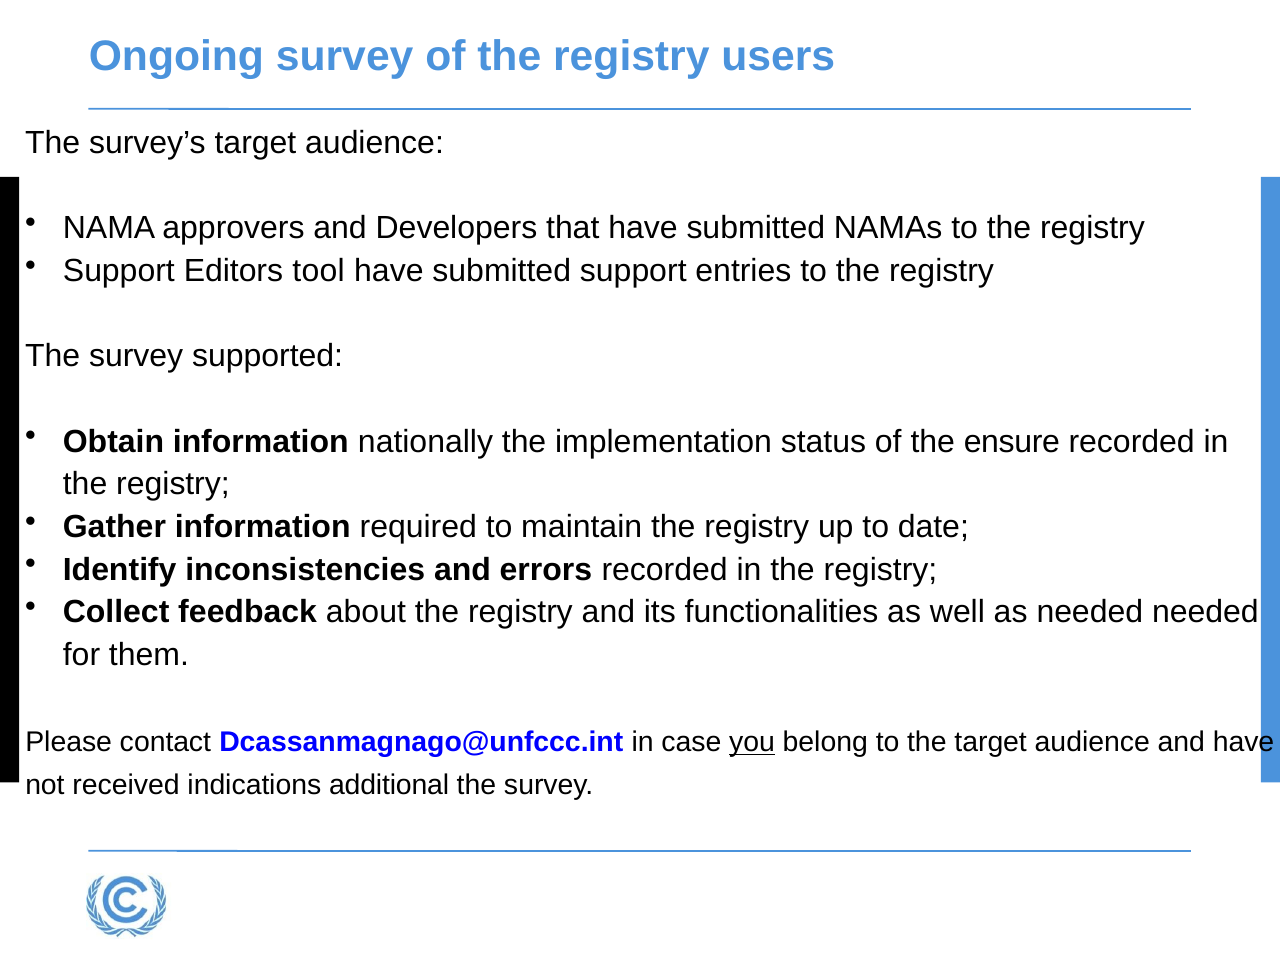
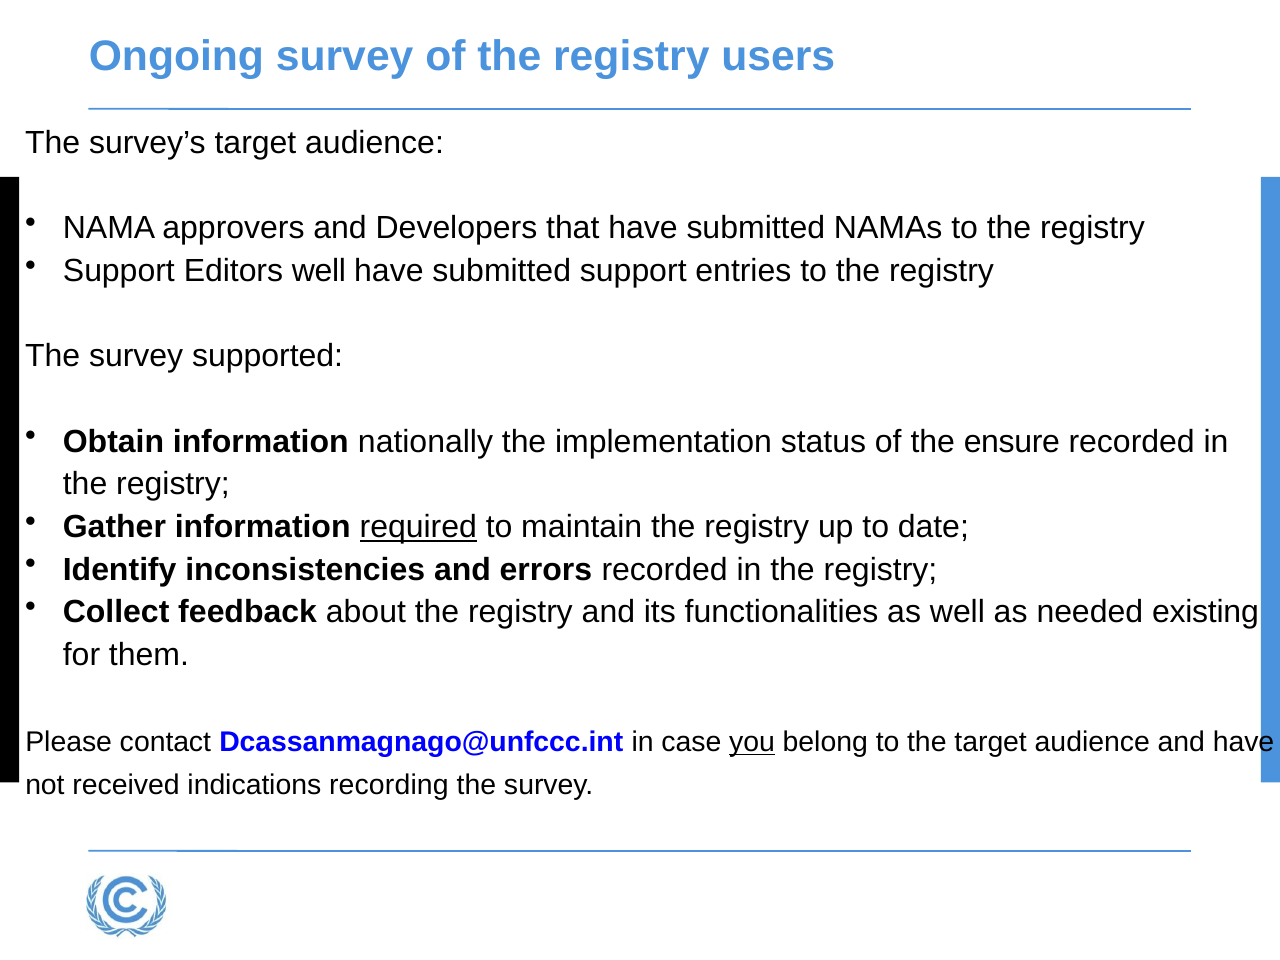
Editors tool: tool -> well (319, 271)
required underline: none -> present (418, 527)
needed needed: needed -> existing (1205, 612)
additional: additional -> recording (389, 785)
